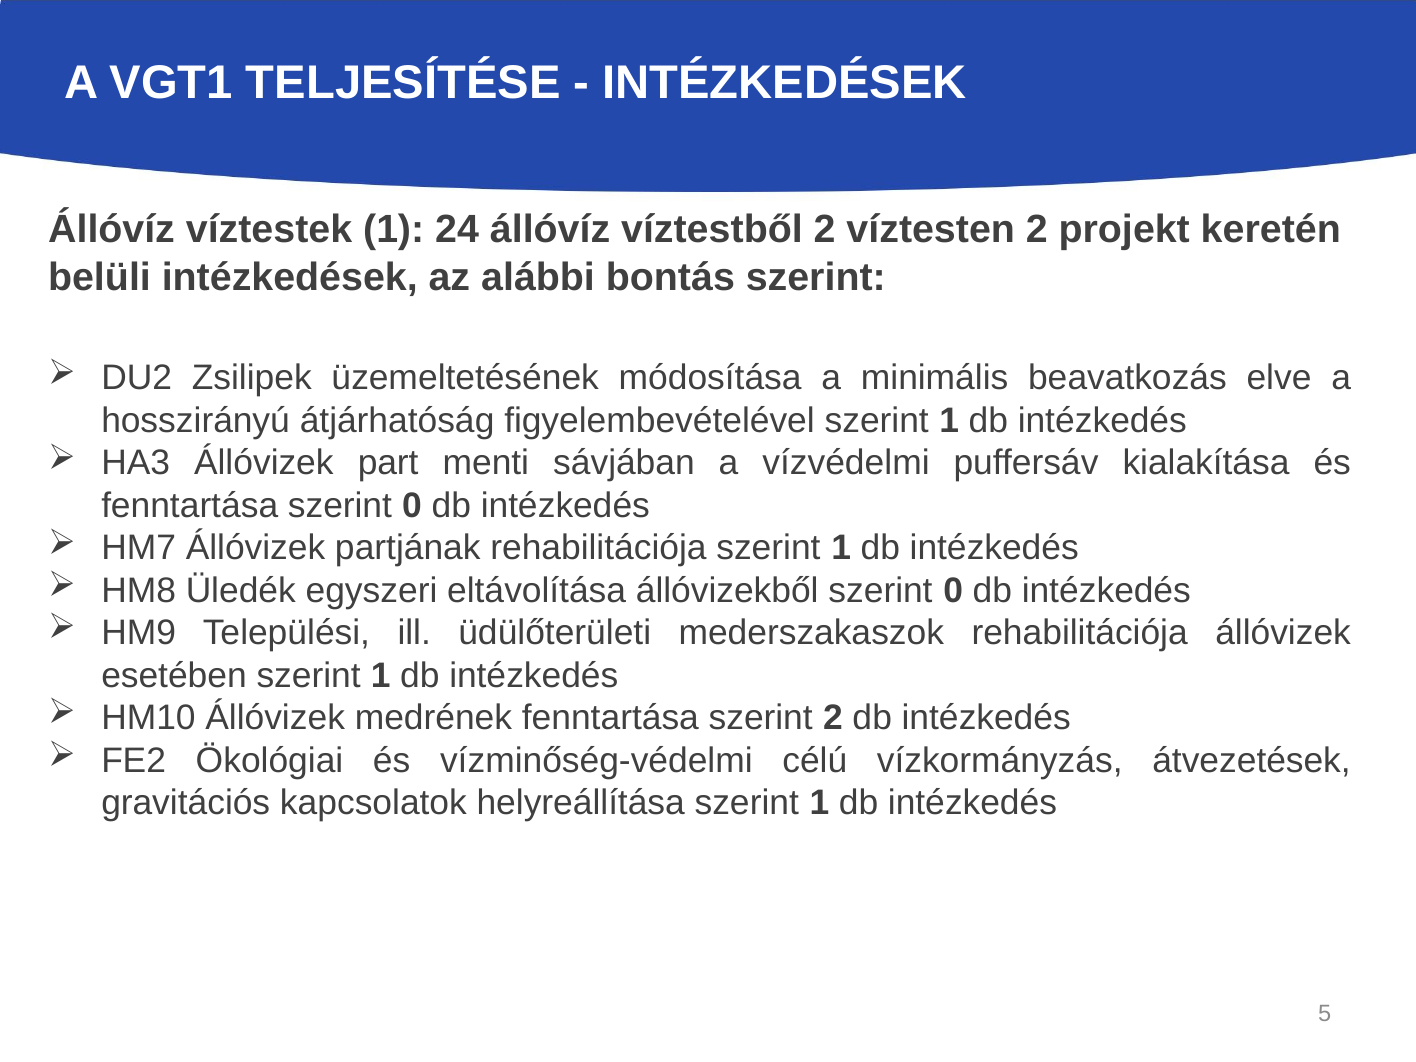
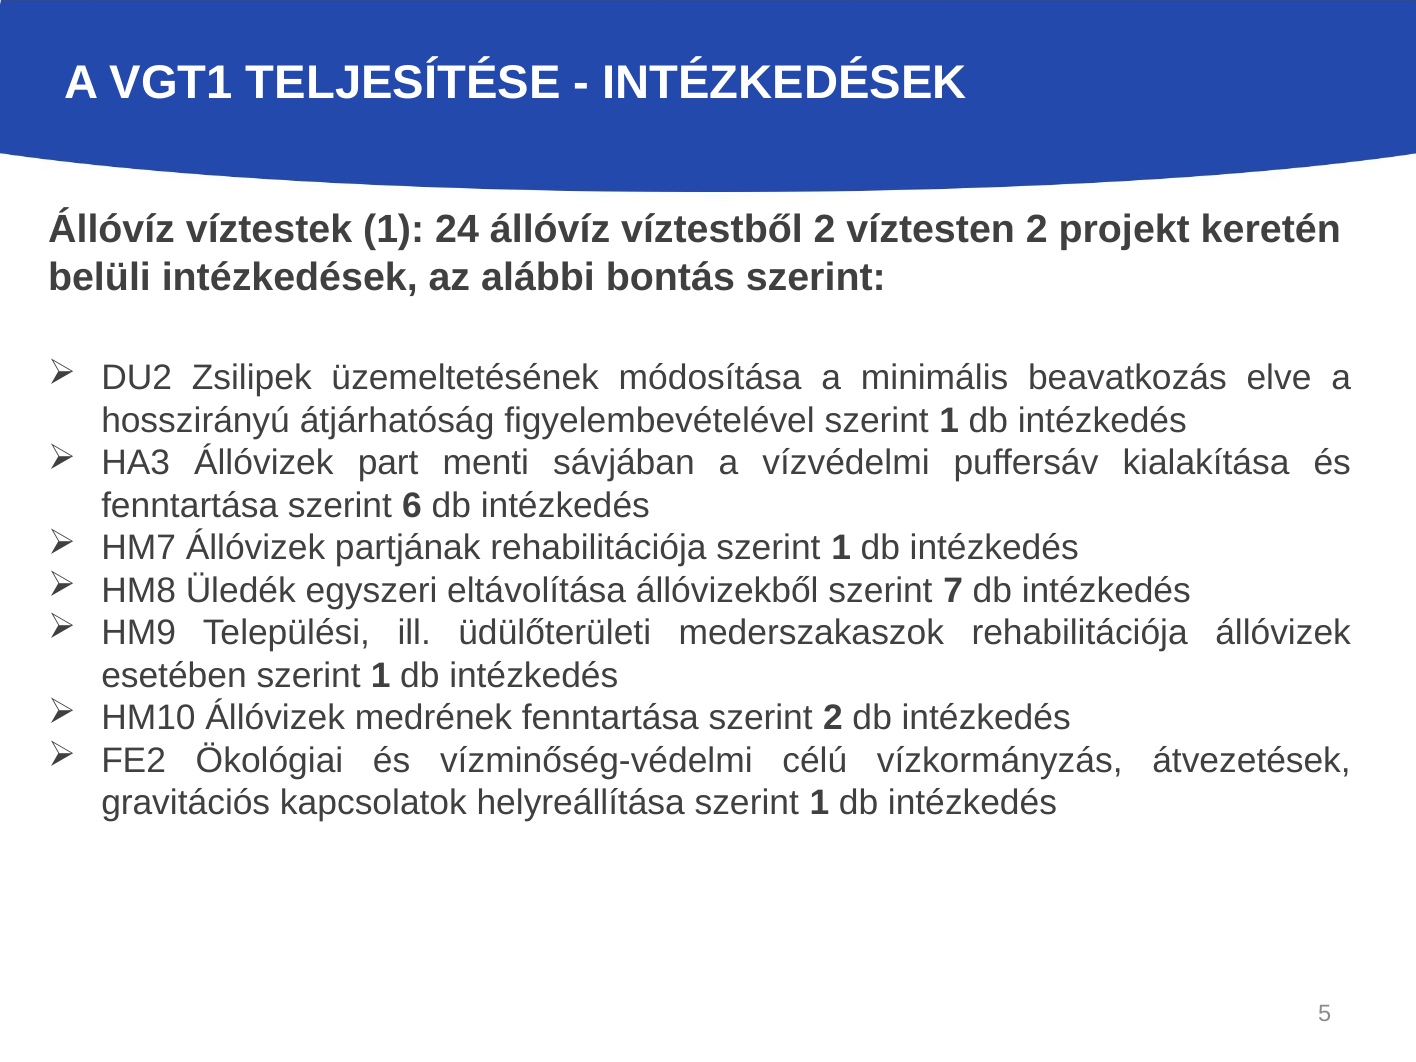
fenntartása szerint 0: 0 -> 6 (412, 506)
állóvizekből szerint 0: 0 -> 7 (953, 591)
